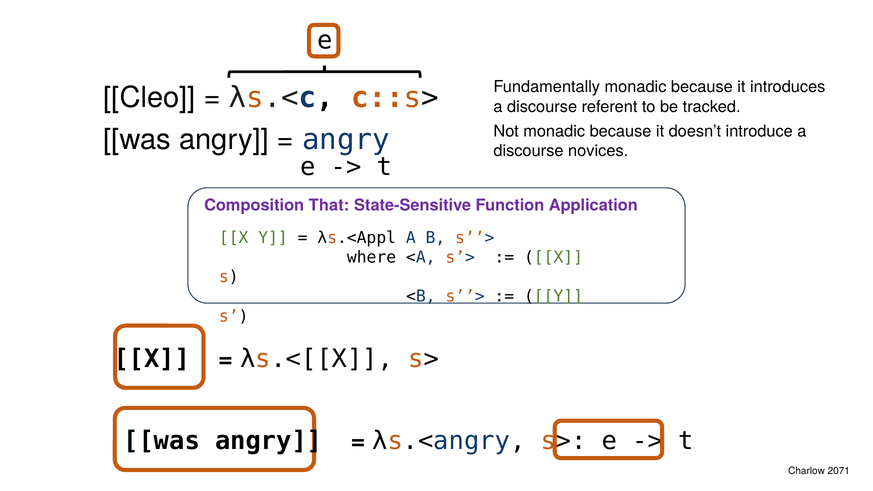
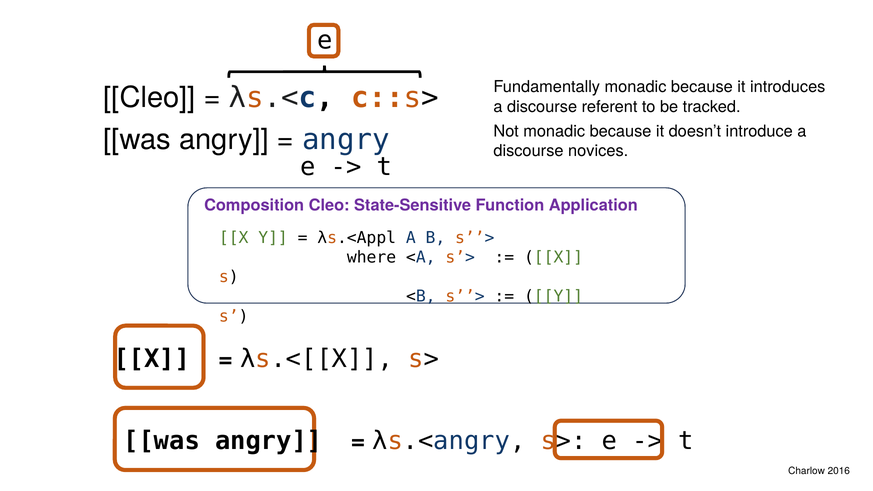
Composition That: That -> Cleo (329, 206)
2071: 2071 -> 2016 (839, 471)
